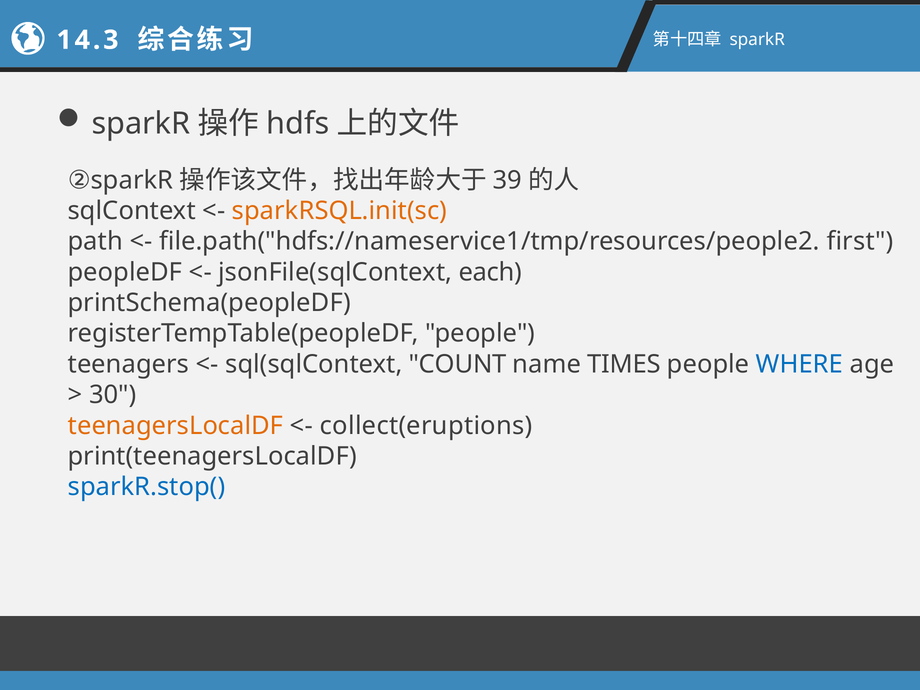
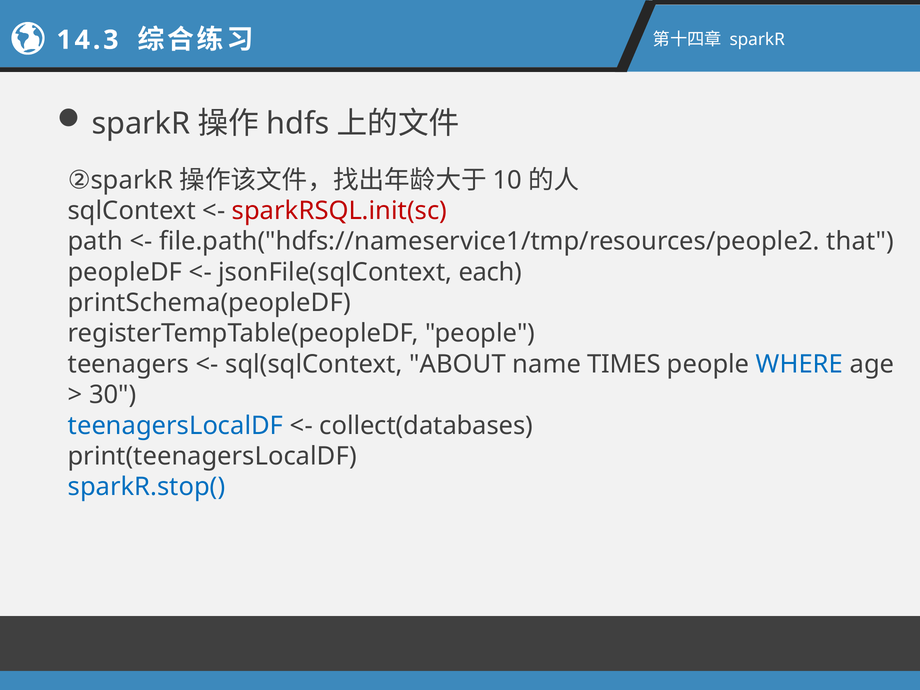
39: 39 -> 10 (508, 180)
sparkRSQL.init(sc colour: orange -> red (340, 211)
first: first -> that (860, 242)
COUNT: COUNT -> ABOUT (457, 364)
teenagersLocalDF colour: orange -> blue (176, 426)
collect(eruptions: collect(eruptions -> collect(databases (426, 426)
